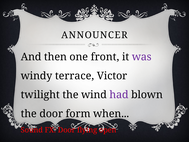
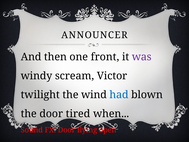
terrace: terrace -> scream (75, 76)
had colour: purple -> blue (119, 95)
form: form -> tired (78, 113)
